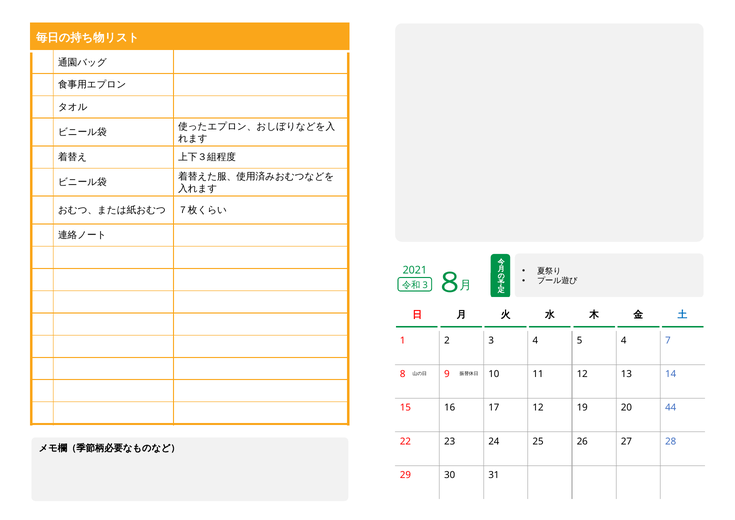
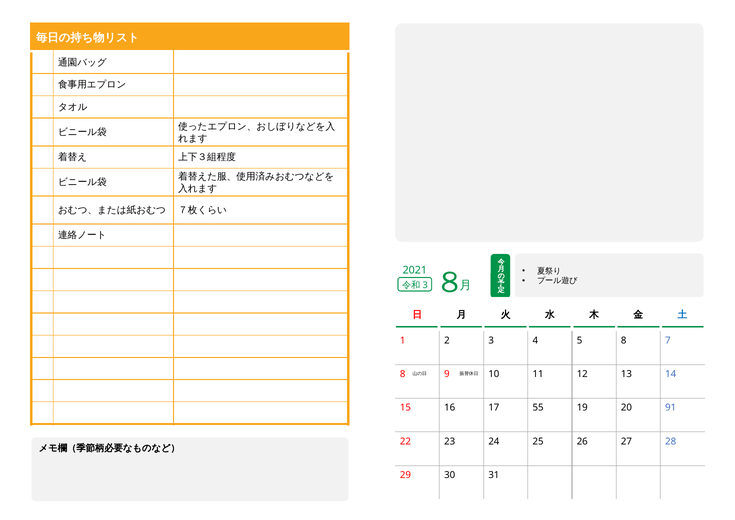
5 4: 4 -> 8 (624, 340)
17 12: 12 -> 55 (538, 408)
44: 44 -> 91 (671, 408)
